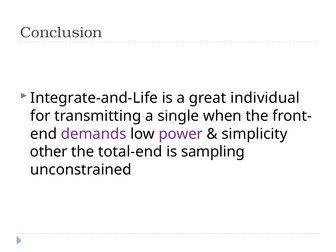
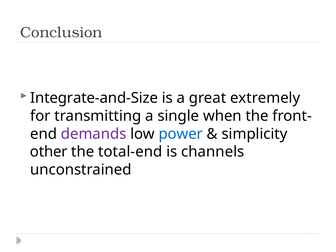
Integrate-and-Life: Integrate-and-Life -> Integrate-and-Size (94, 98)
individual: individual -> extremely (265, 98)
power colour: purple -> blue (181, 134)
sampling: sampling -> channels (213, 152)
